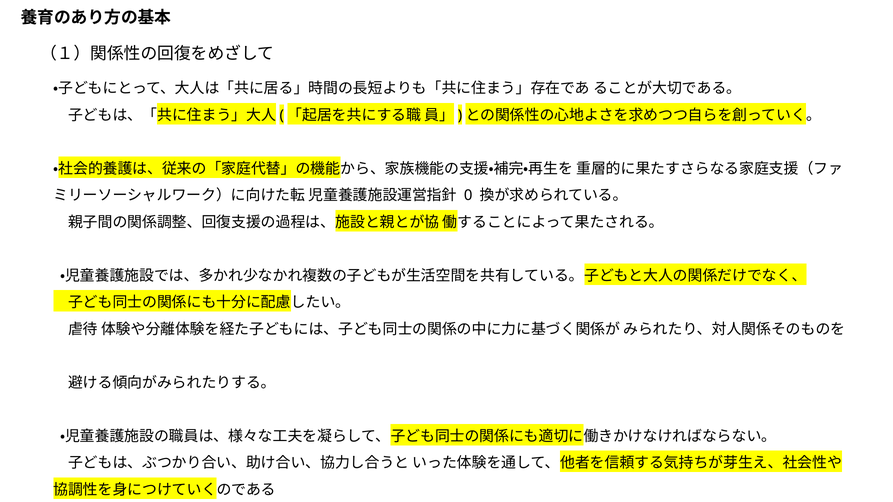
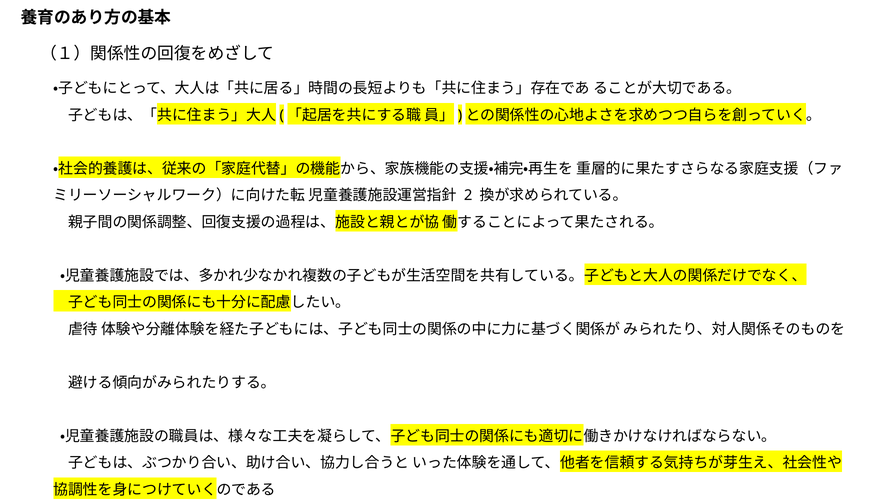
0: 0 -> 2 (468, 196)
